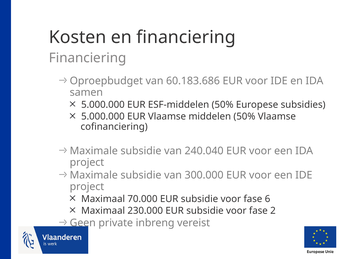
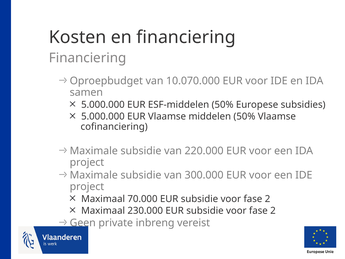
60.183.686: 60.183.686 -> 10.070.000 (193, 81)
240.040: 240.040 -> 220.000 (204, 151)
6: 6 -> 2 (268, 199)
